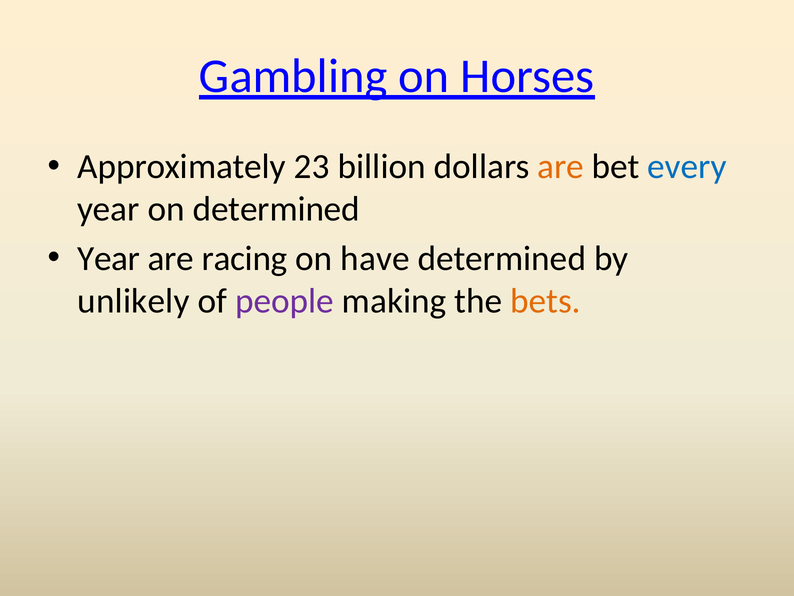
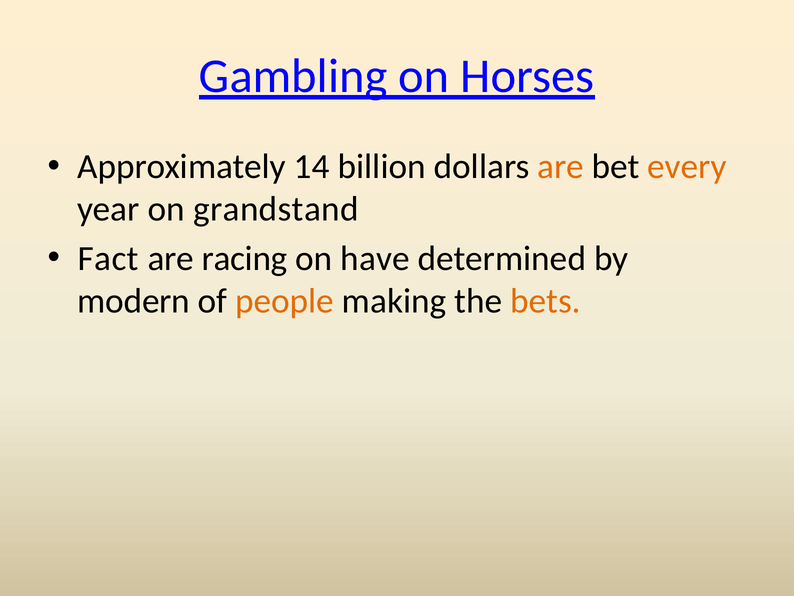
23: 23 -> 14 (312, 167)
every colour: blue -> orange (687, 167)
on determined: determined -> grandstand (276, 209)
Year: Year -> Fact (108, 258)
unlikely: unlikely -> modern (134, 301)
people colour: purple -> orange (284, 301)
